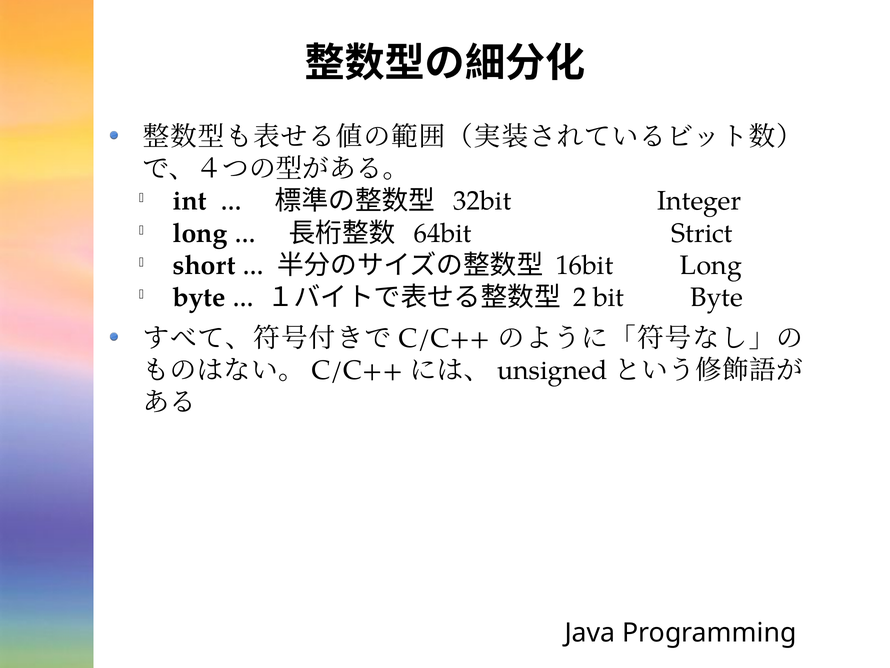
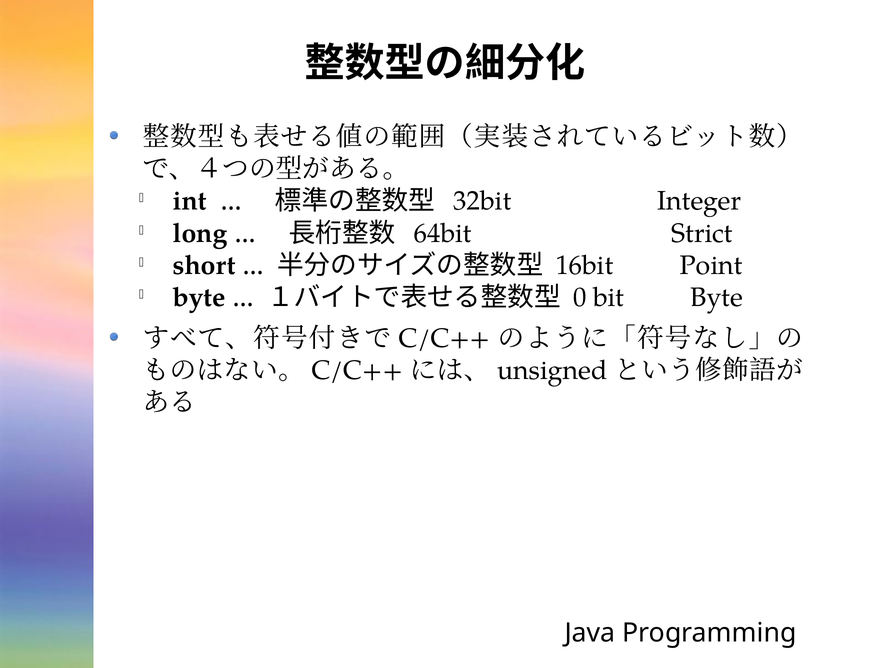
16bit Long: Long -> Point (711, 265)
2: 2 -> 0 (580, 297)
